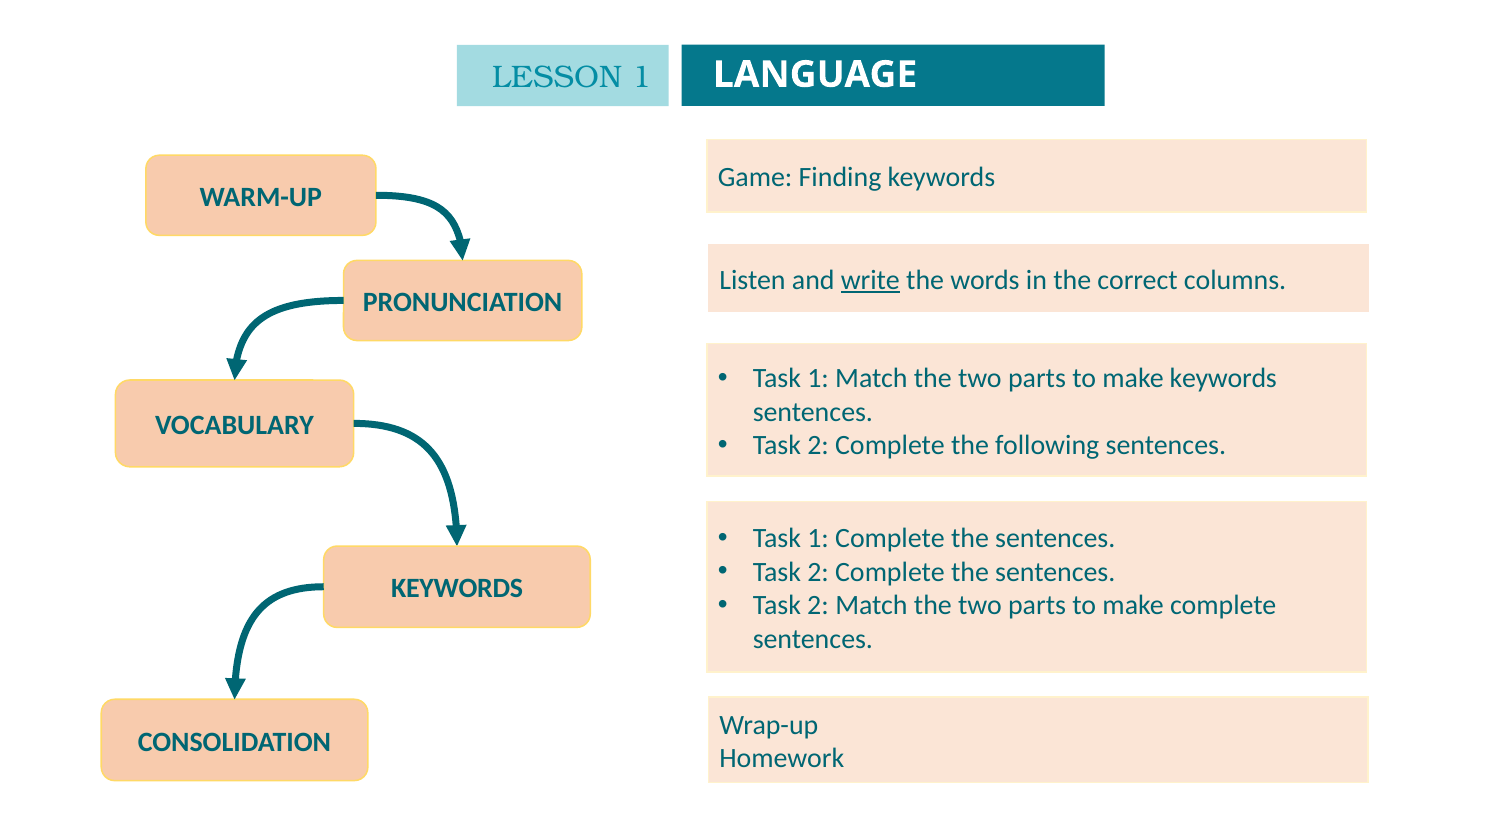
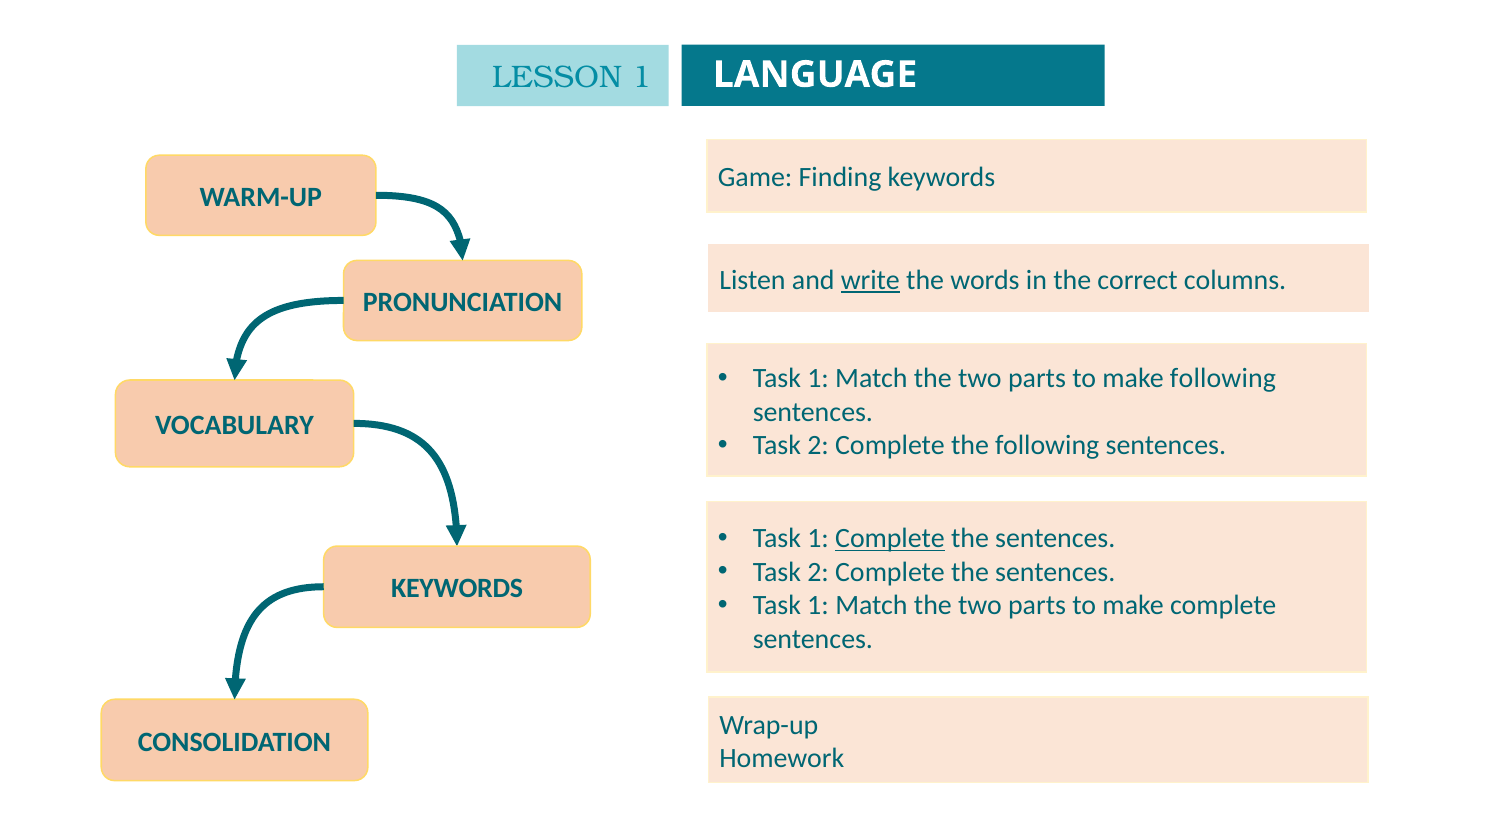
make keywords: keywords -> following (1223, 378)
Complete underline: none -> present (890, 538)
2: 2 -> 1 (818, 605)
